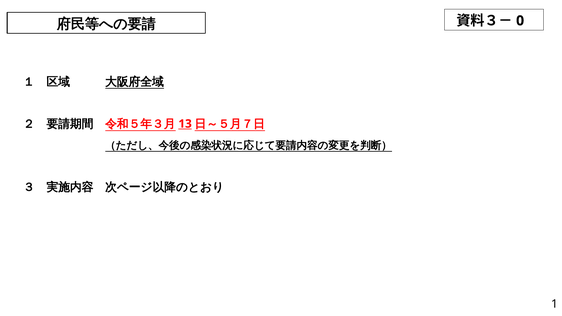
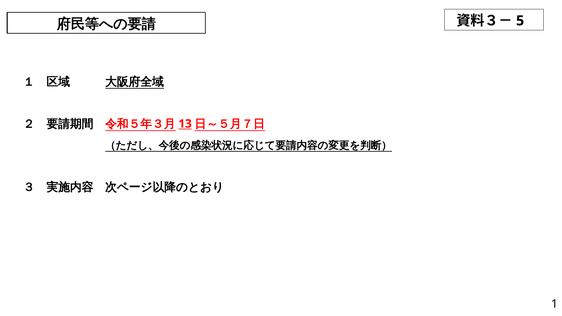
0: 0 -> 5 (520, 21)
